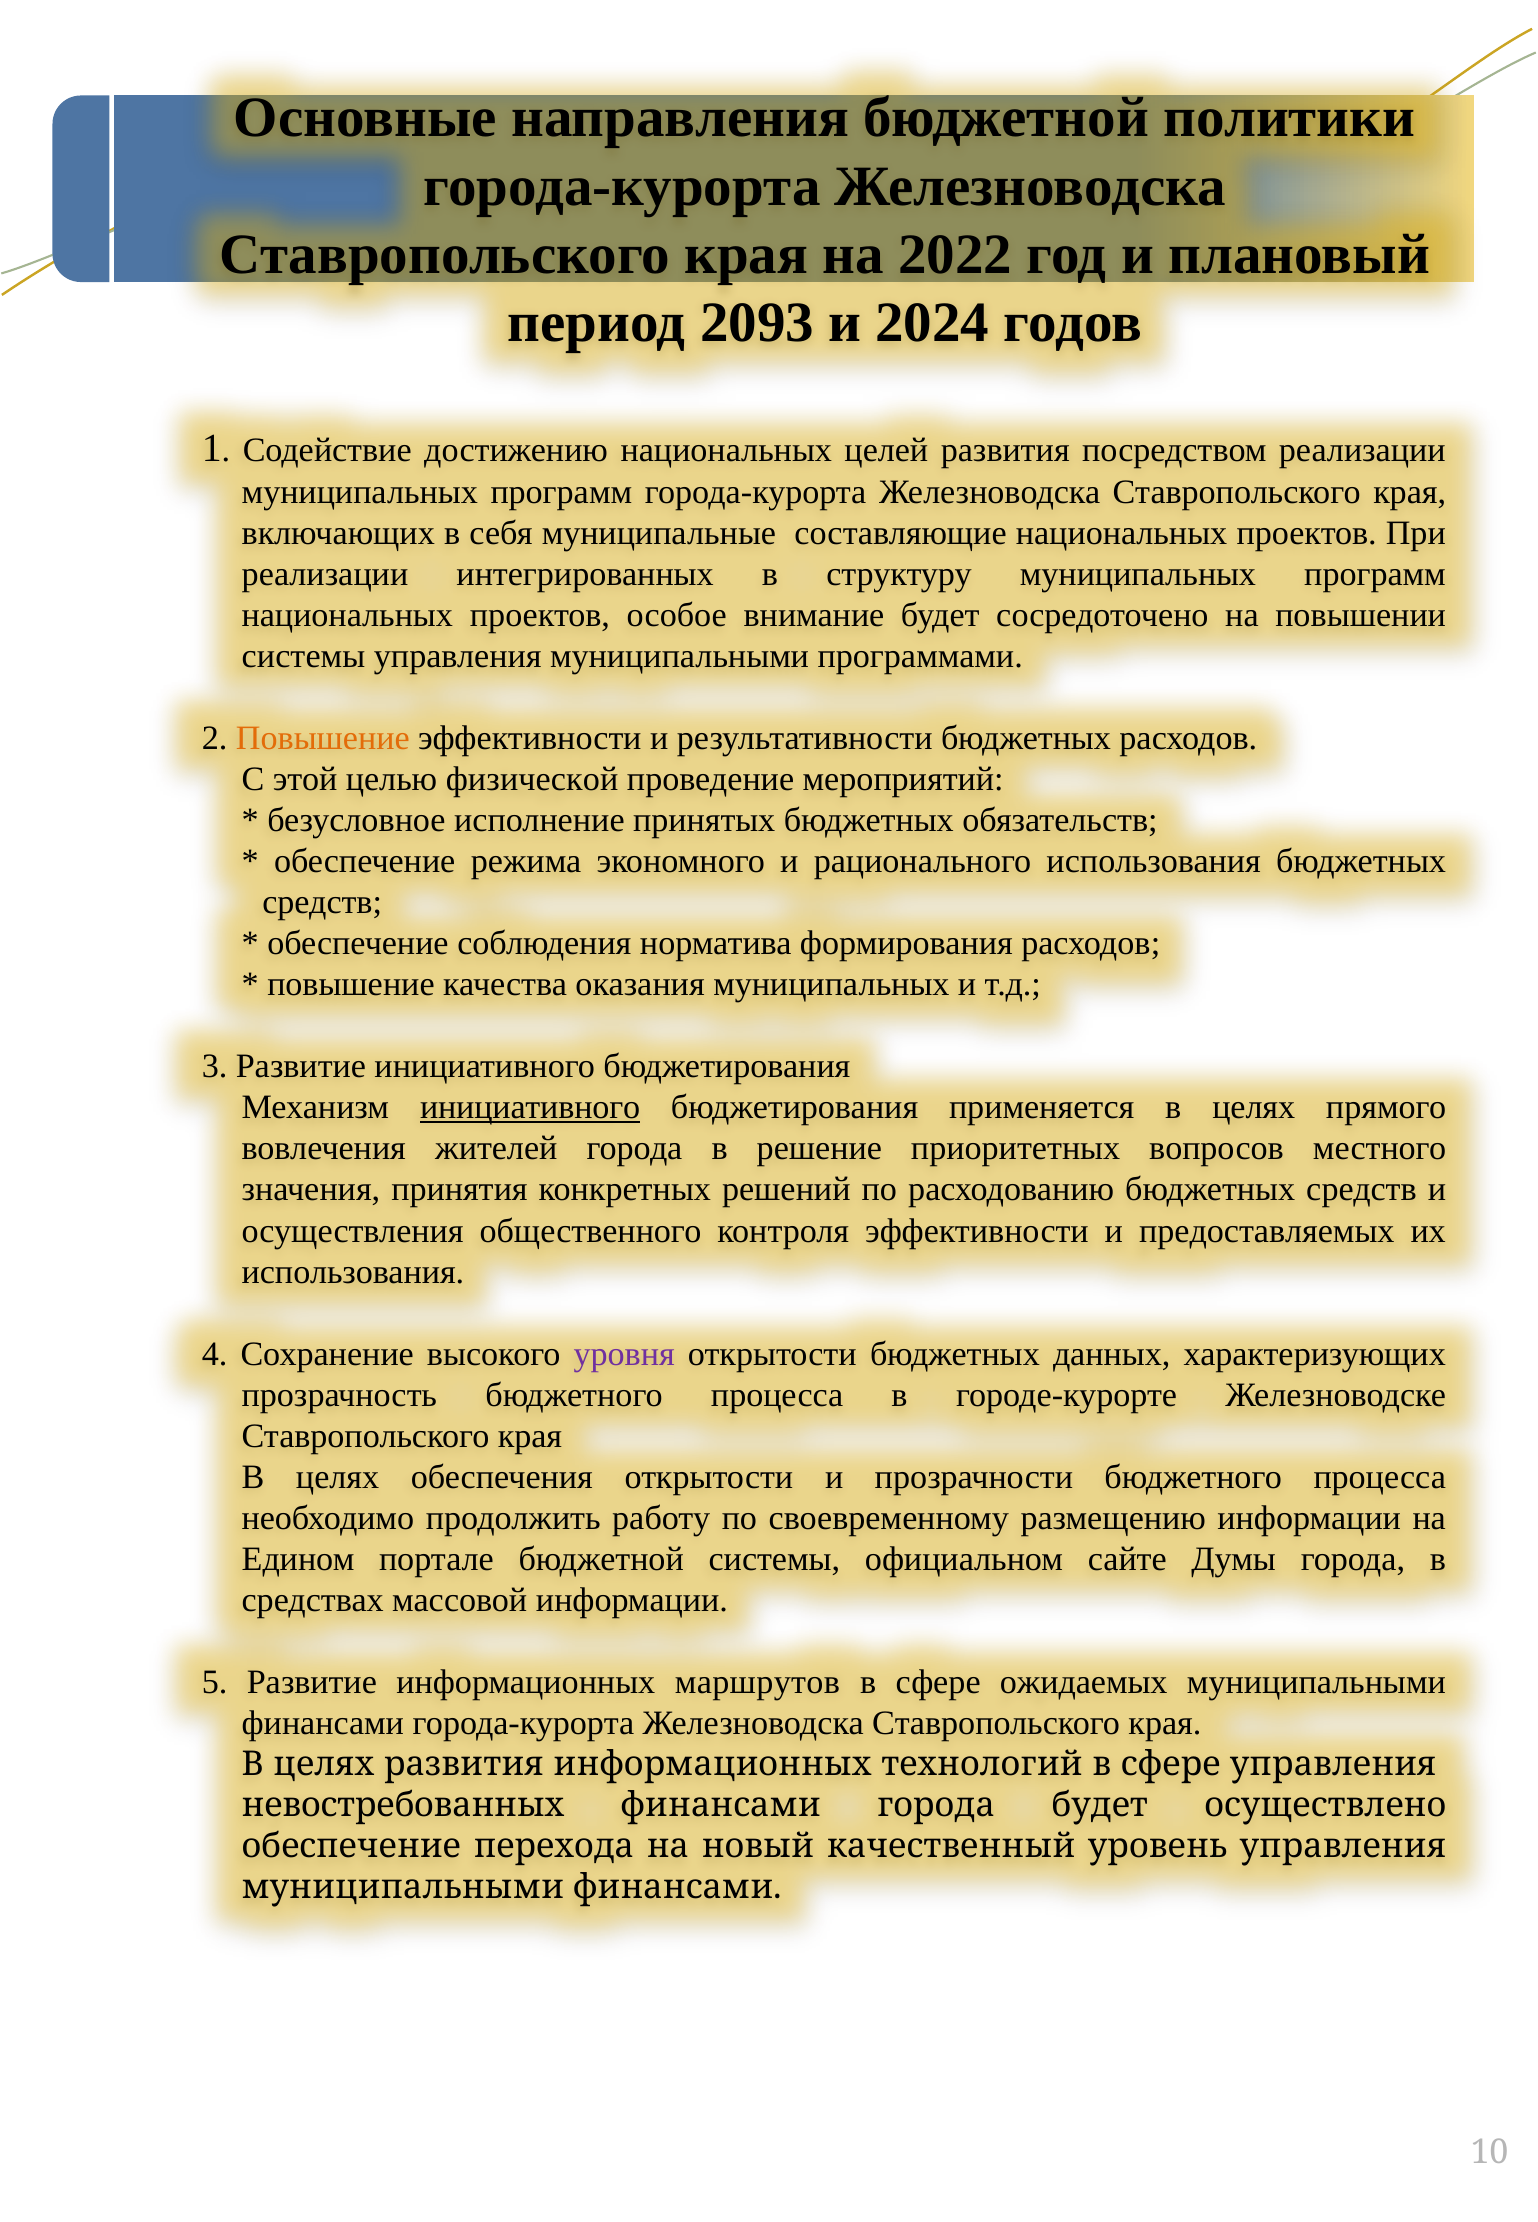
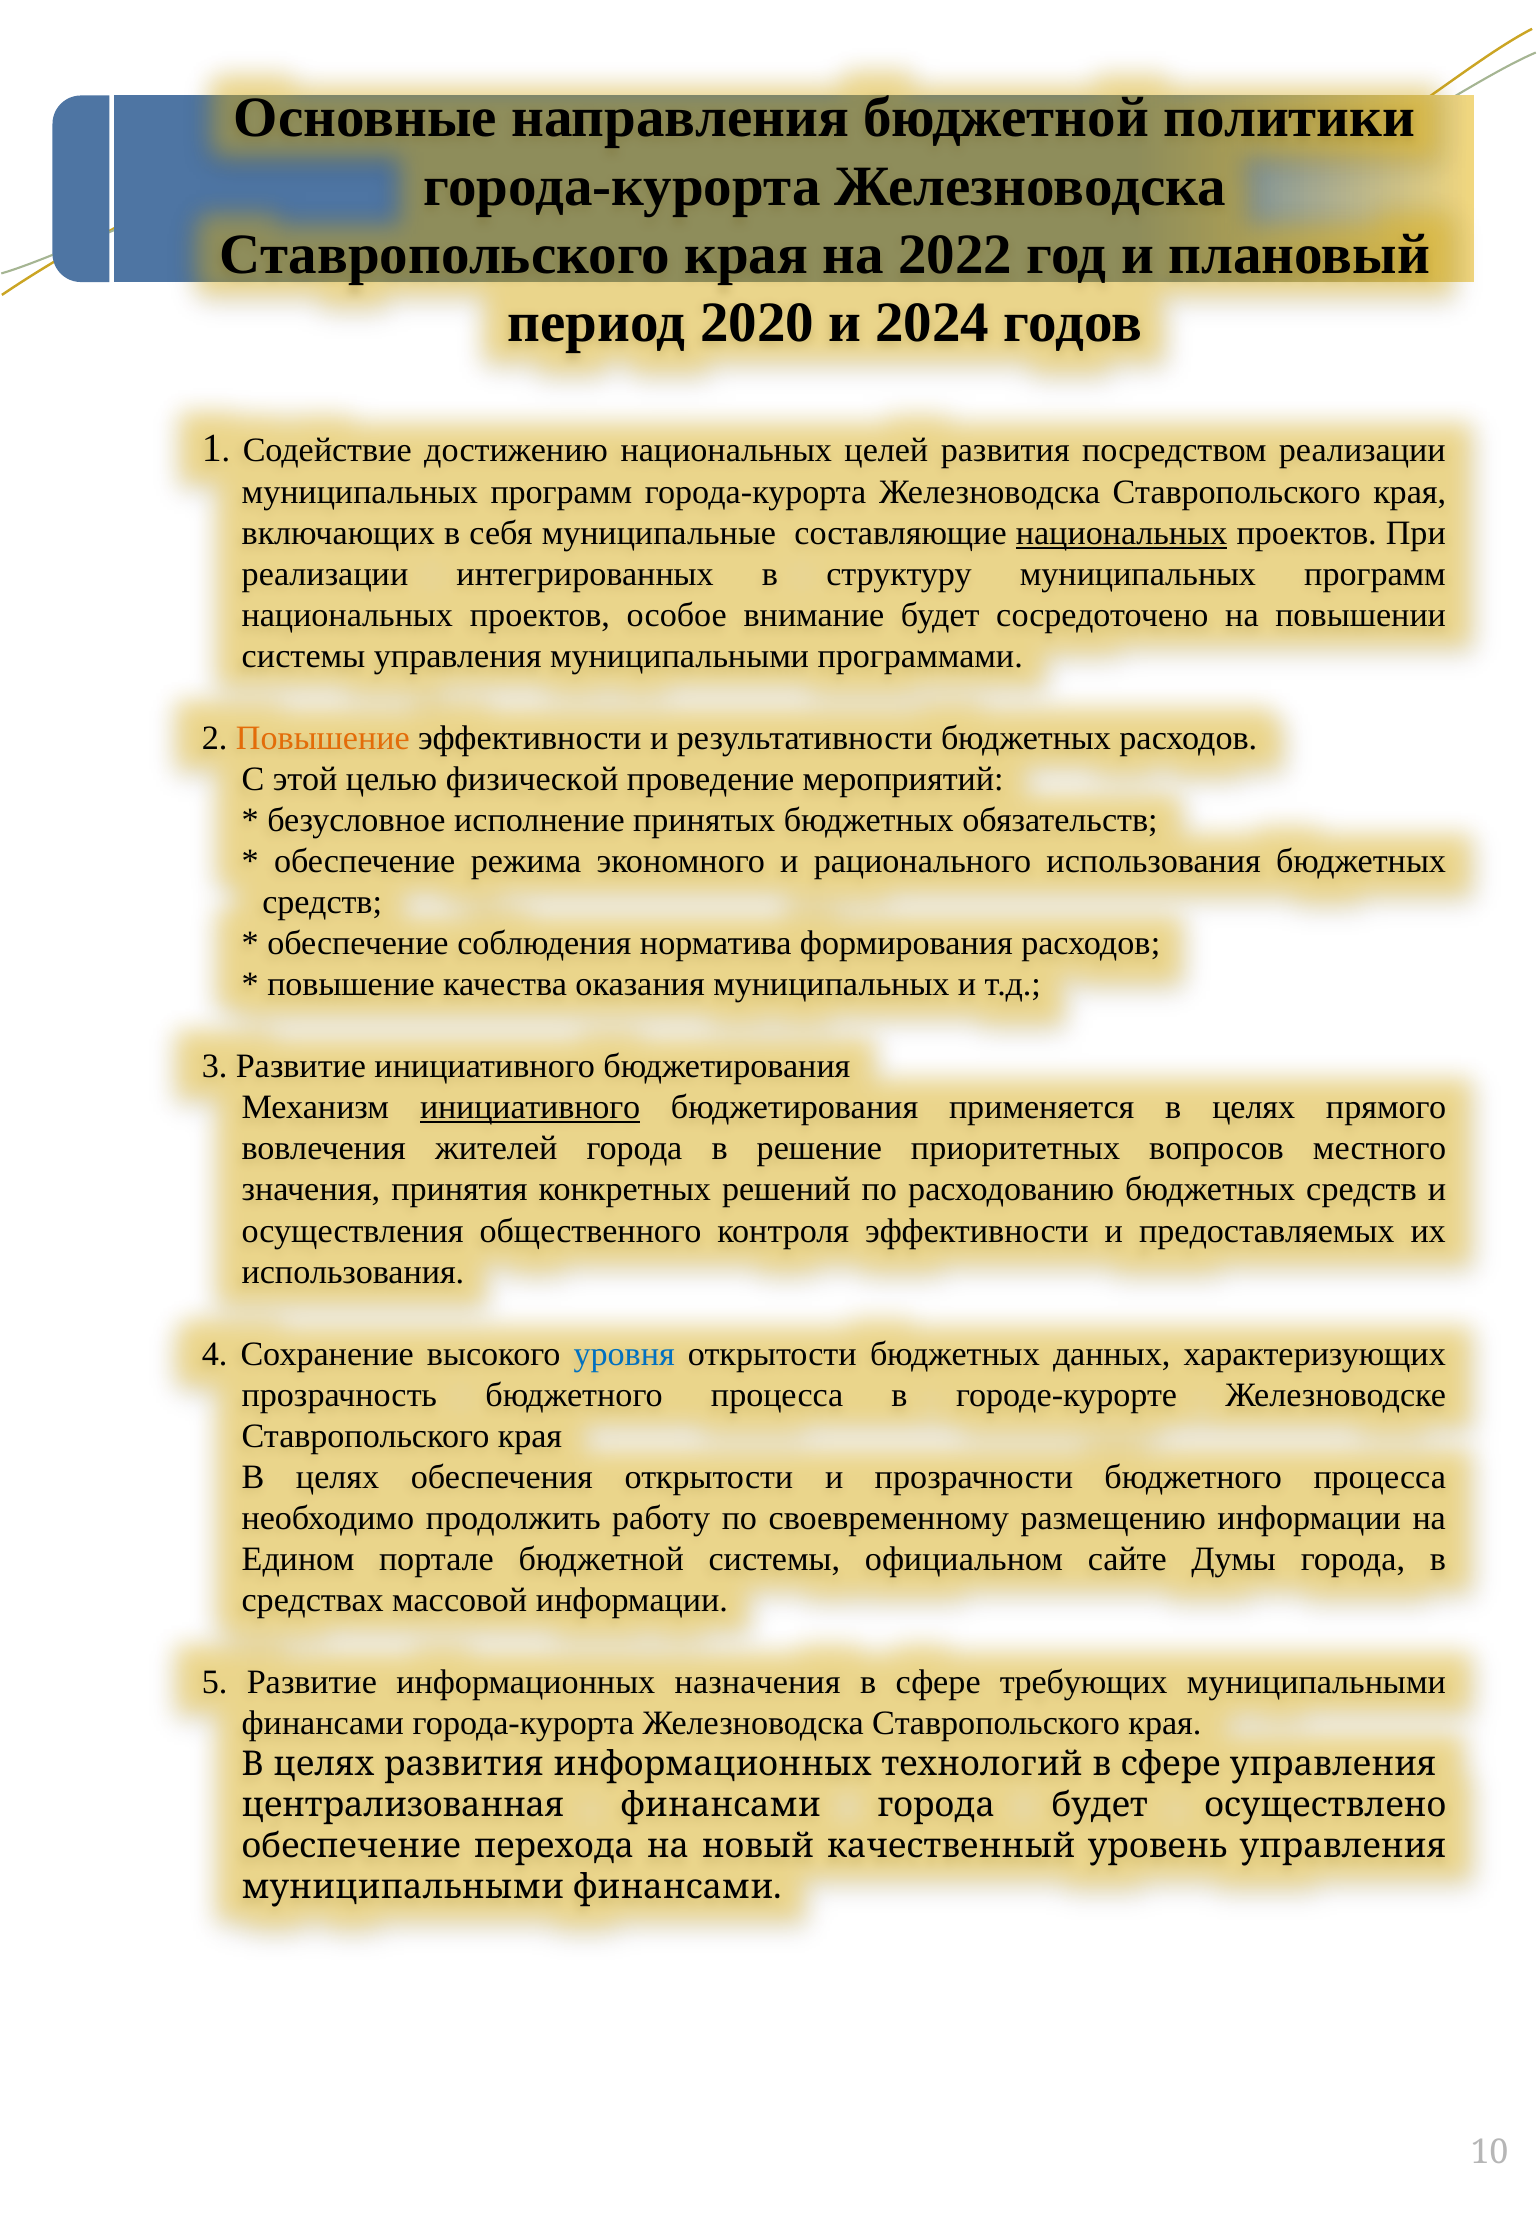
2093: 2093 -> 2020 (757, 323)
национальных underline: none -> present (1122, 533)
уровня colour: purple -> blue (624, 1354)
маршрутов: маршрутов -> назначения (758, 1682)
ожидаемых: ожидаемых -> требующих (1084, 1682)
невостребованных: невостребованных -> централизованная (403, 1805)
